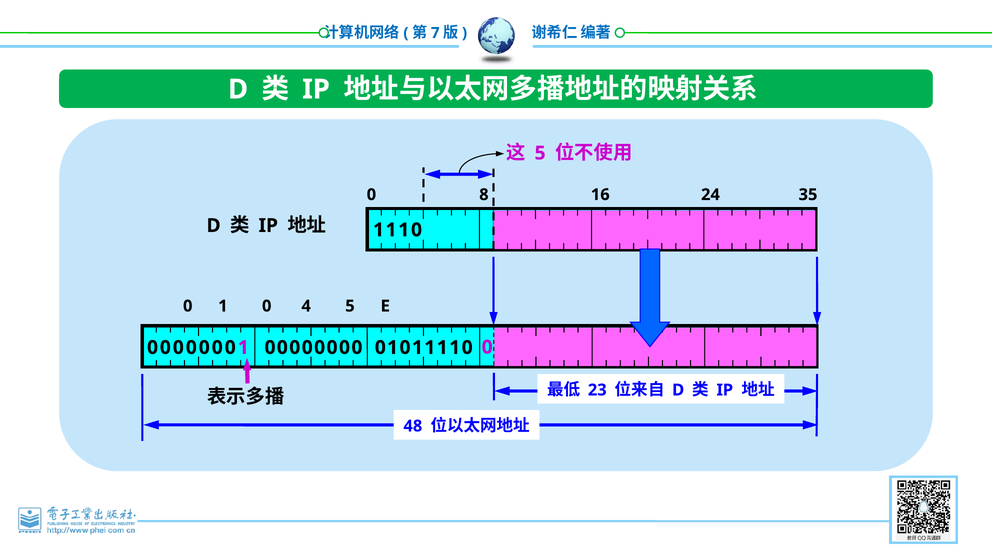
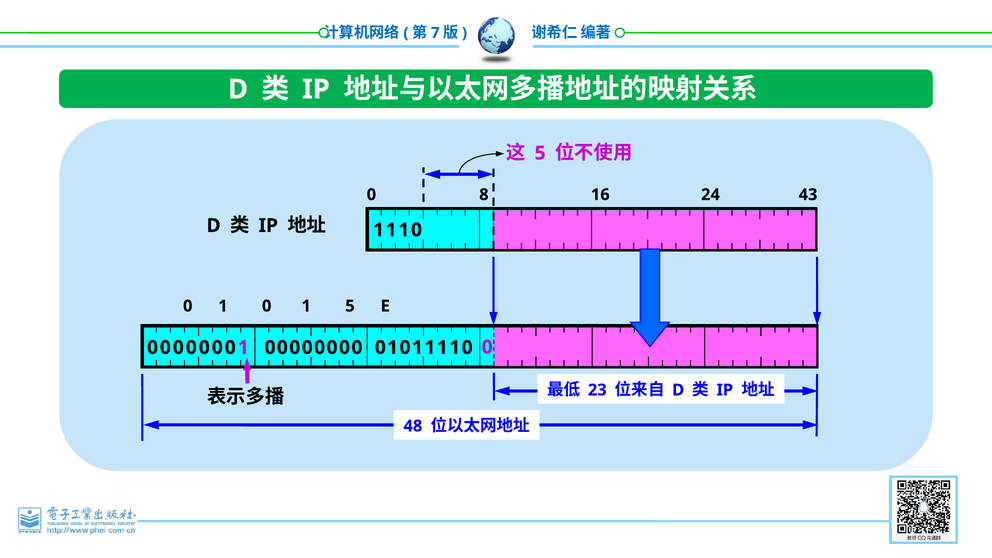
35: 35 -> 43 (808, 195)
1 0 4: 4 -> 1 (306, 306)
